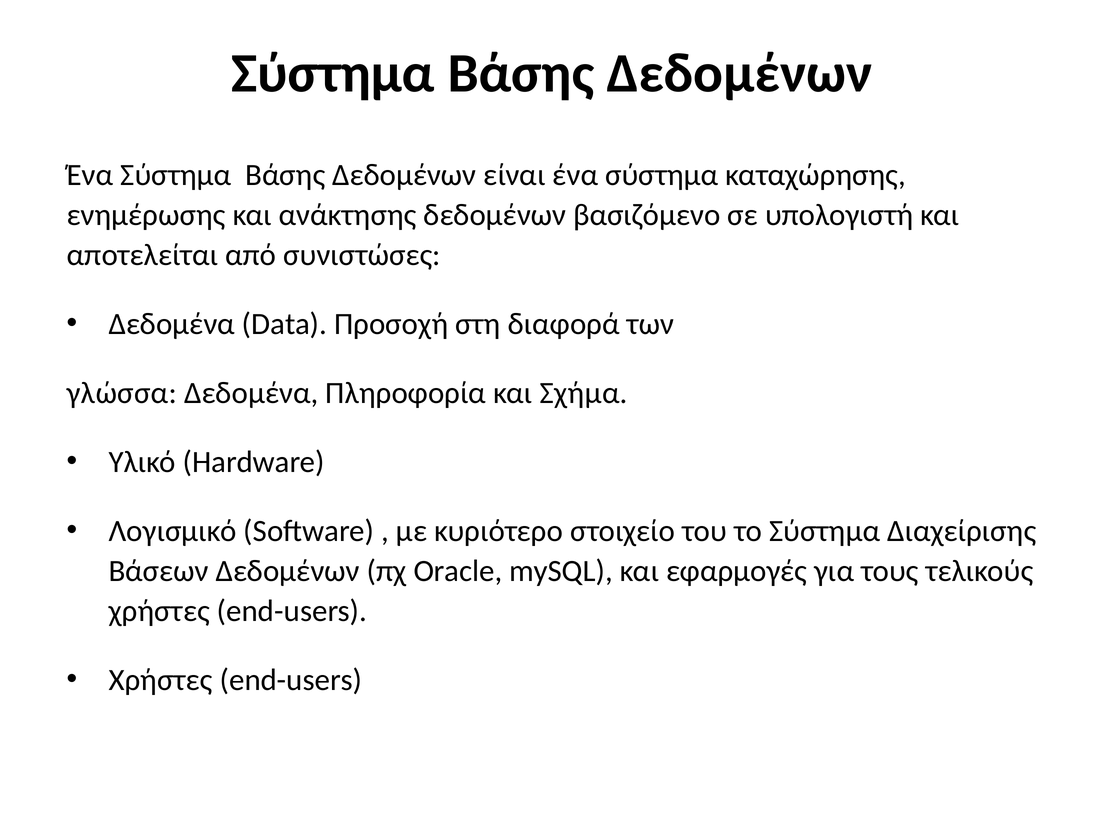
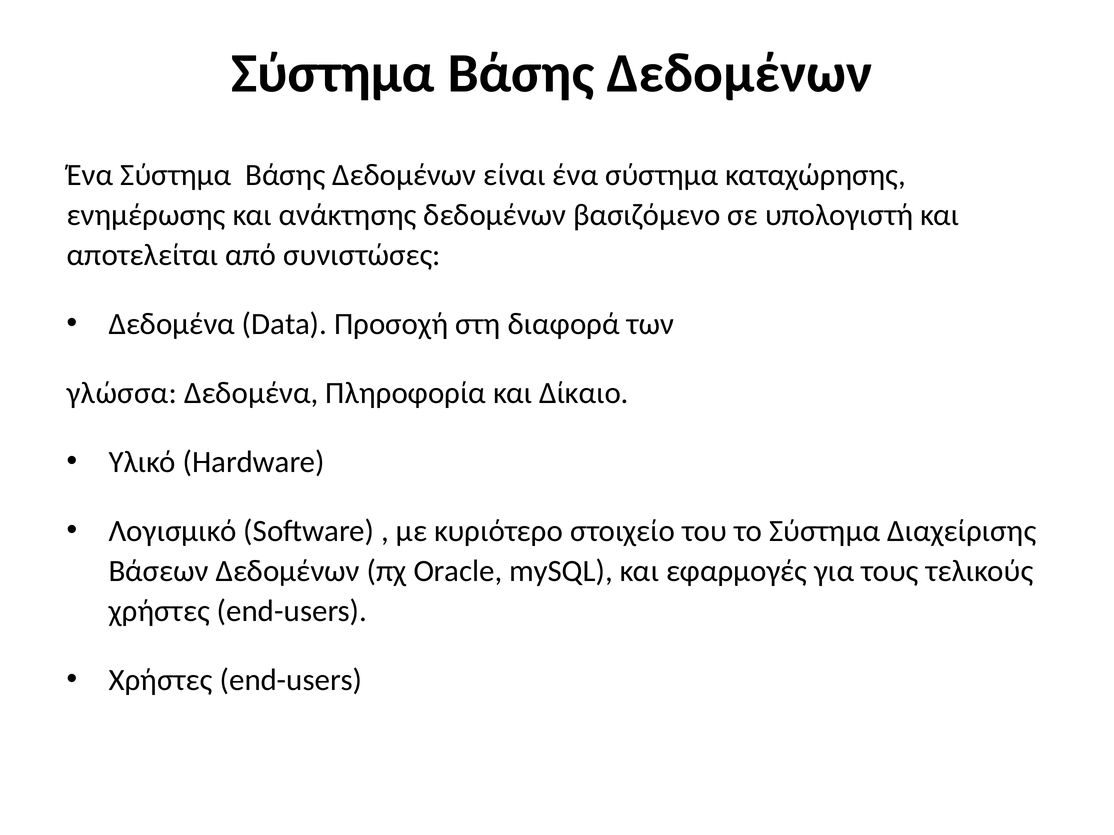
Σχήμα: Σχήμα -> Δίκαιο (584, 393)
